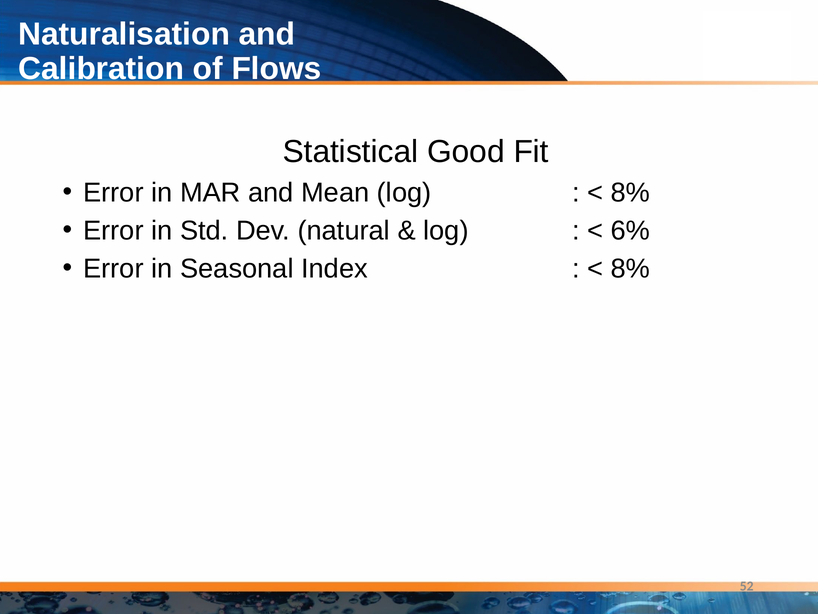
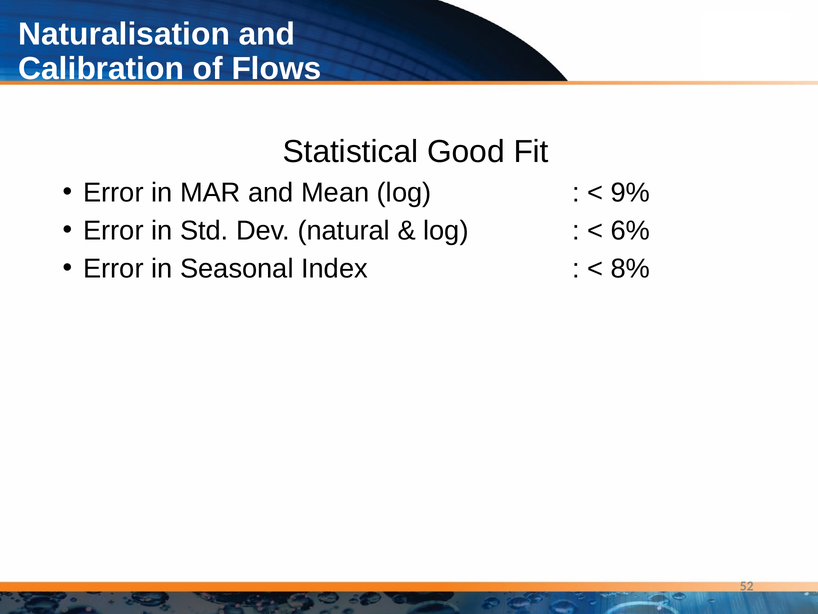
8%: 8% -> 9% (630, 192)
